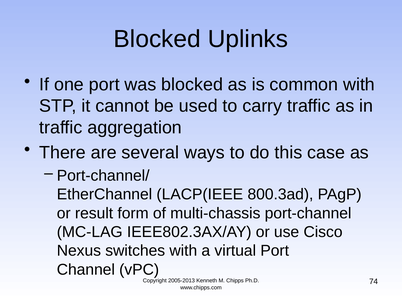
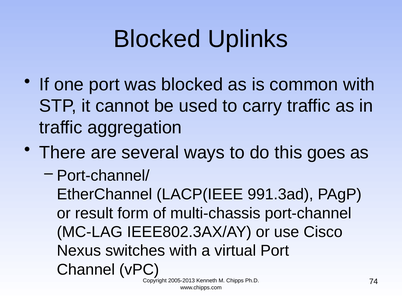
case: case -> goes (326, 152)
800.3ad: 800.3ad -> 991.3ad (280, 194)
